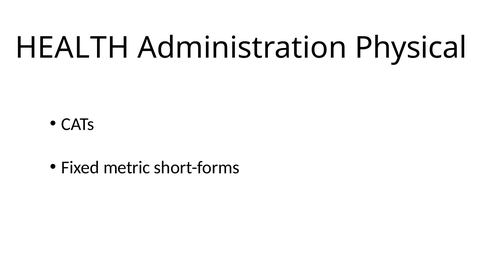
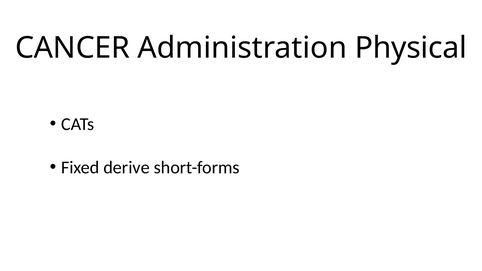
HEALTH: HEALTH -> CANCER (72, 48)
metric: metric -> derive (127, 167)
